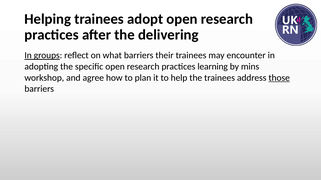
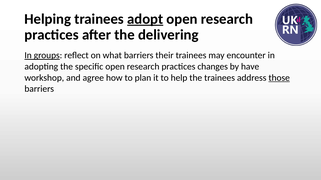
adopt underline: none -> present (145, 19)
learning: learning -> changes (213, 67)
mins: mins -> have (250, 67)
